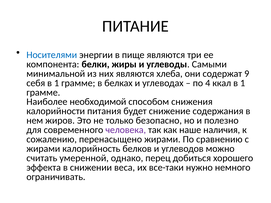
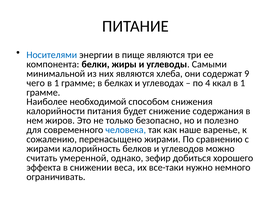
себя: себя -> чего (36, 83)
человека colour: purple -> blue (126, 130)
наличия: наличия -> варенье (222, 130)
перец: перец -> зефир (158, 158)
